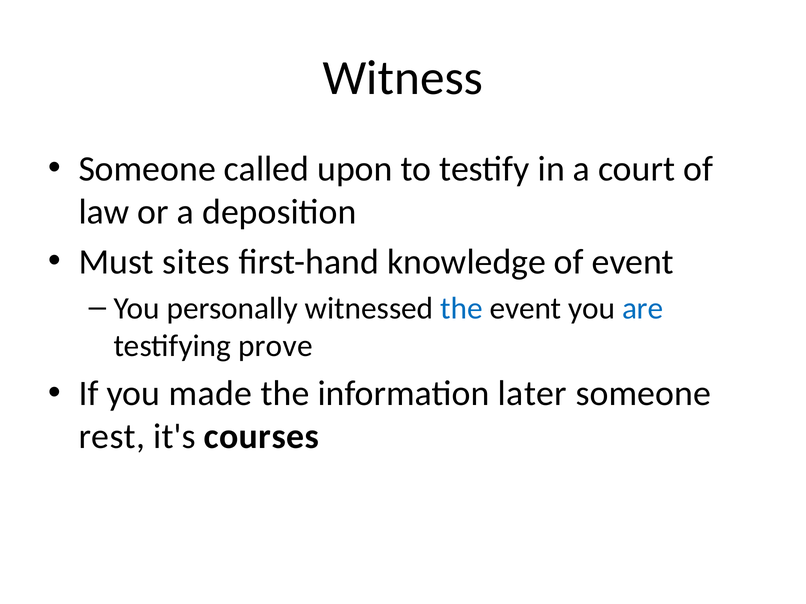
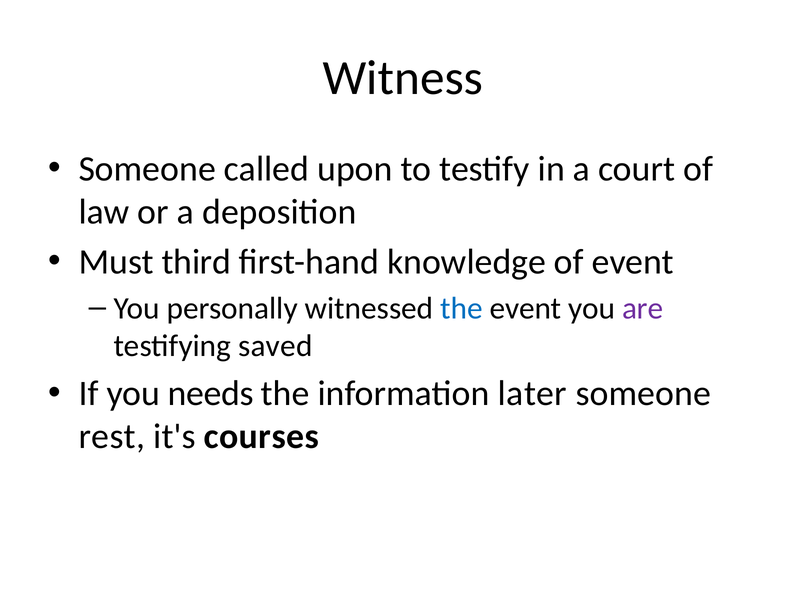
sites: sites -> third (196, 262)
are colour: blue -> purple (643, 309)
prove: prove -> saved (275, 346)
made: made -> needs (211, 394)
